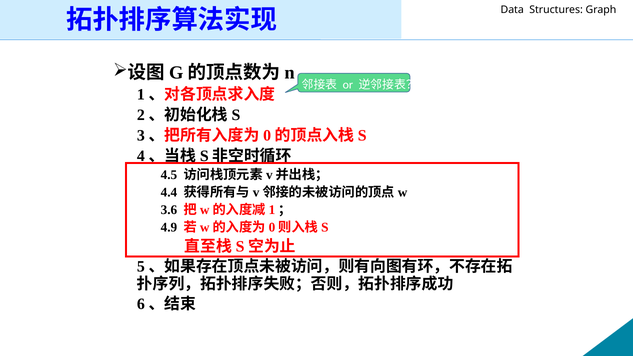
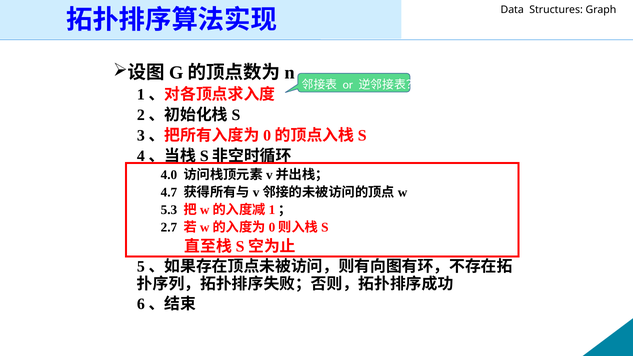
4.5: 4.5 -> 4.0 (169, 175)
4.4: 4.4 -> 4.7 (169, 192)
3.6: 3.6 -> 5.3 (169, 210)
4.9: 4.9 -> 2.7 (169, 227)
